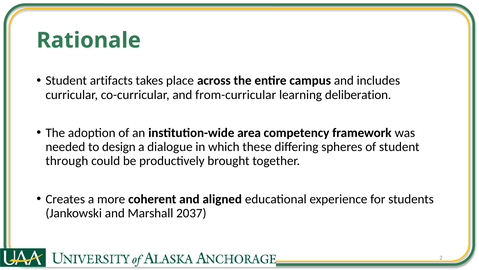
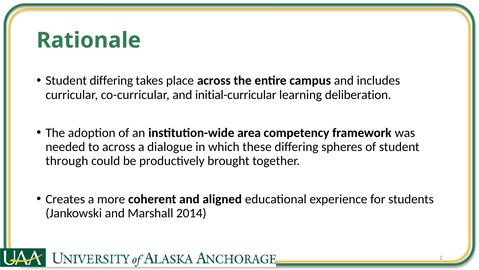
Student artifacts: artifacts -> differing (111, 80)
from-curricular: from-curricular -> initial-curricular (236, 95)
to design: design -> across (119, 147)
2037: 2037 -> 2014 (191, 213)
